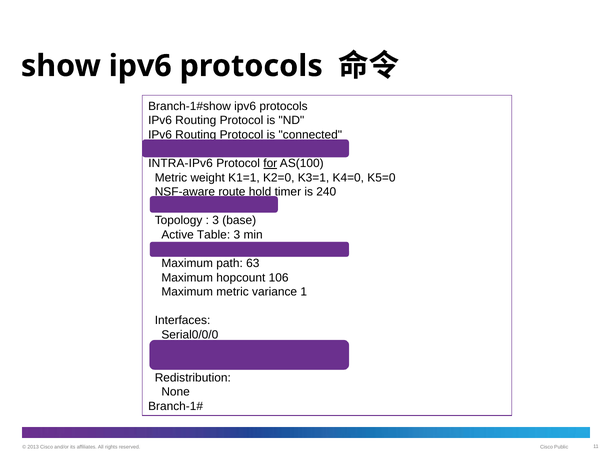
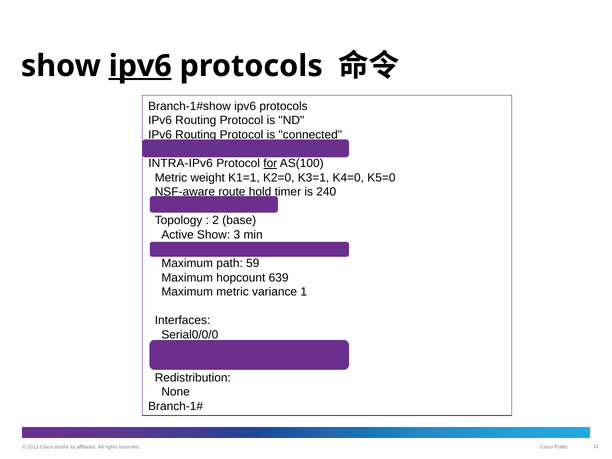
ipv6 underline: none -> present (140, 66)
3: 3 -> 2 (216, 220)
Active Table: Table -> Show (214, 235)
63: 63 -> 59 (253, 263)
106: 106 -> 639 (279, 278)
